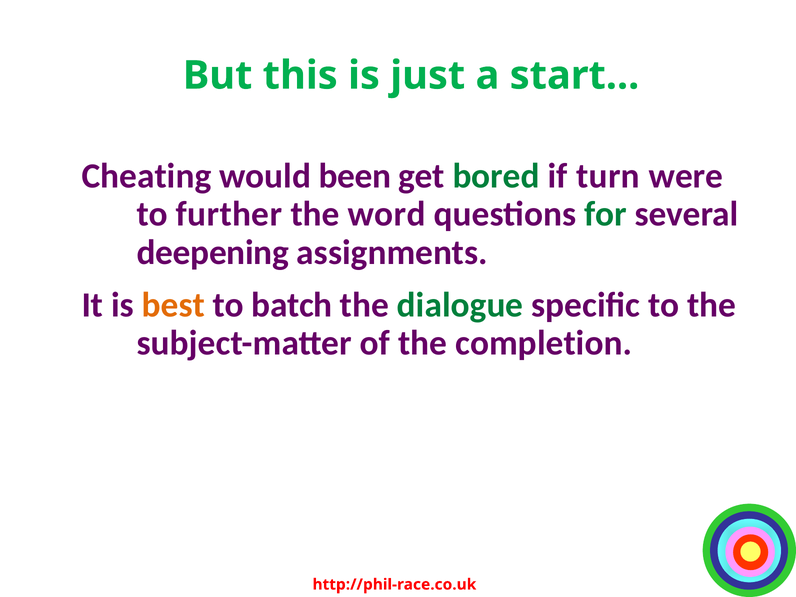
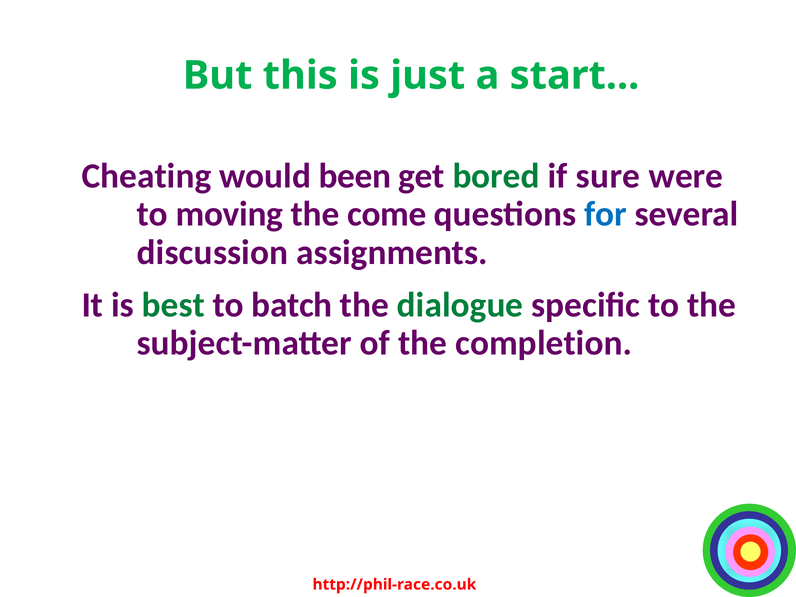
turn: turn -> sure (608, 176)
further: further -> moving (229, 214)
word: word -> come (387, 214)
for colour: green -> blue (606, 214)
deepening: deepening -> discussion (213, 253)
best colour: orange -> green (173, 305)
